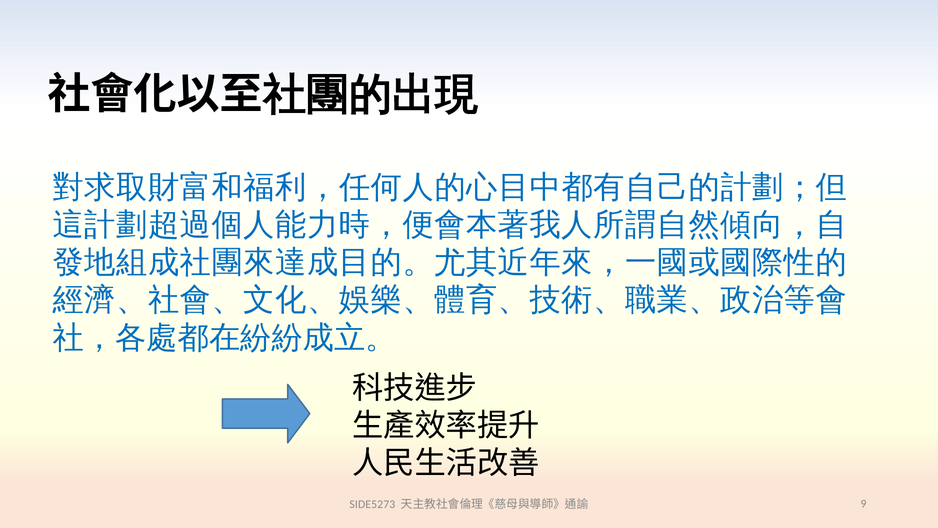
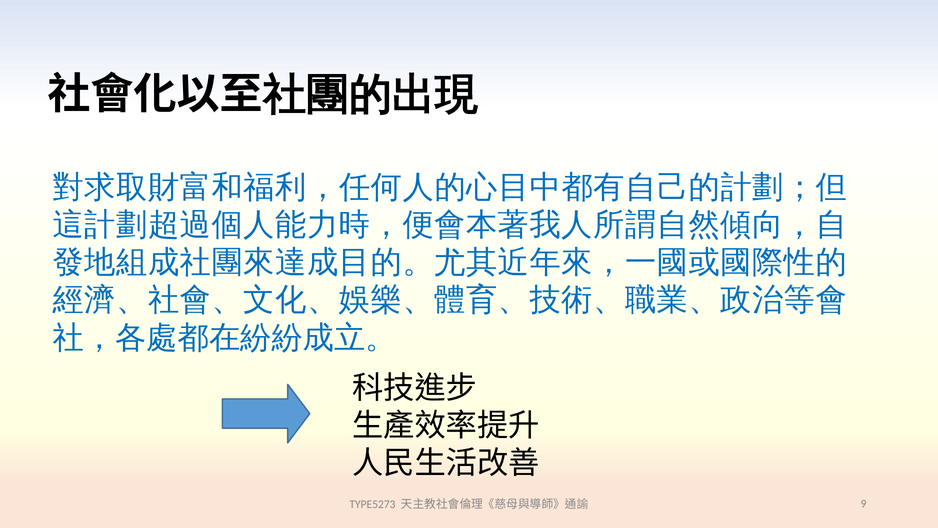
SIDE5273: SIDE5273 -> TYPE5273 (372, 504)
